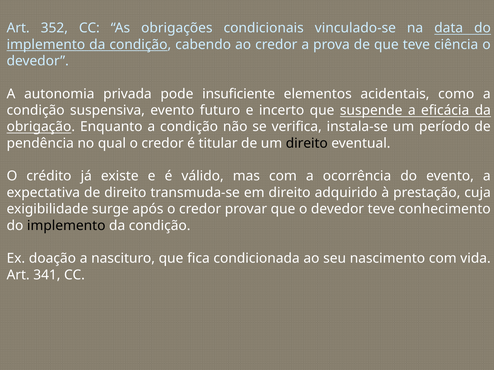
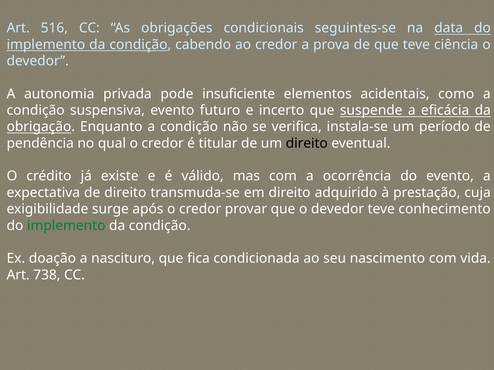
352: 352 -> 516 (54, 28)
vinculado-se: vinculado-se -> seguintes-se (355, 28)
implemento colour: black -> green (66, 226)
341: 341 -> 738 (47, 275)
